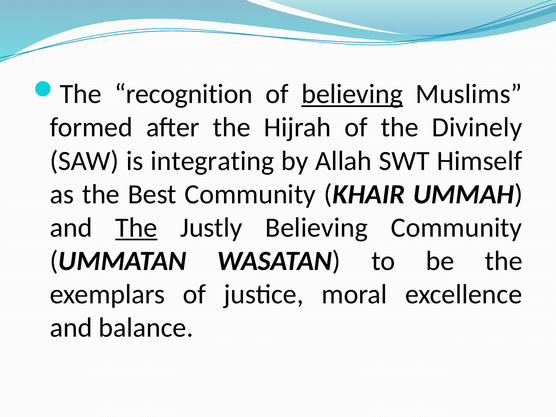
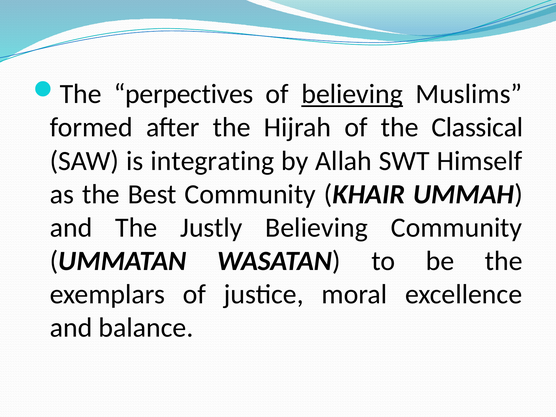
recognition: recognition -> perpectives (184, 94)
Divinely: Divinely -> Classical (477, 127)
The underline: present -> none (136, 228)
